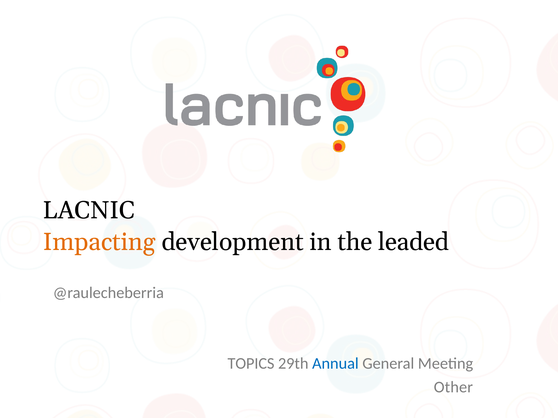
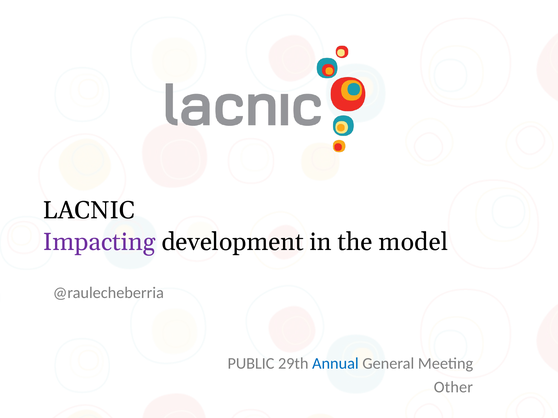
Impacting colour: orange -> purple (99, 242)
leaded: leaded -> model (413, 242)
TOPICS: TOPICS -> PUBLIC (251, 364)
